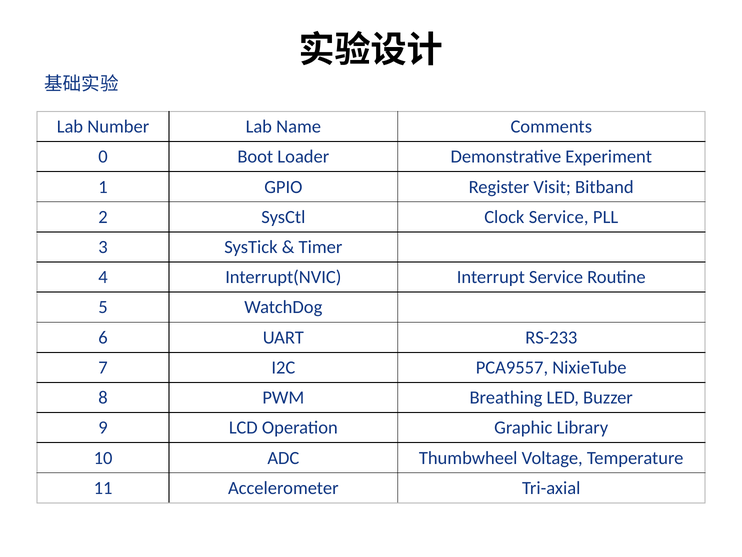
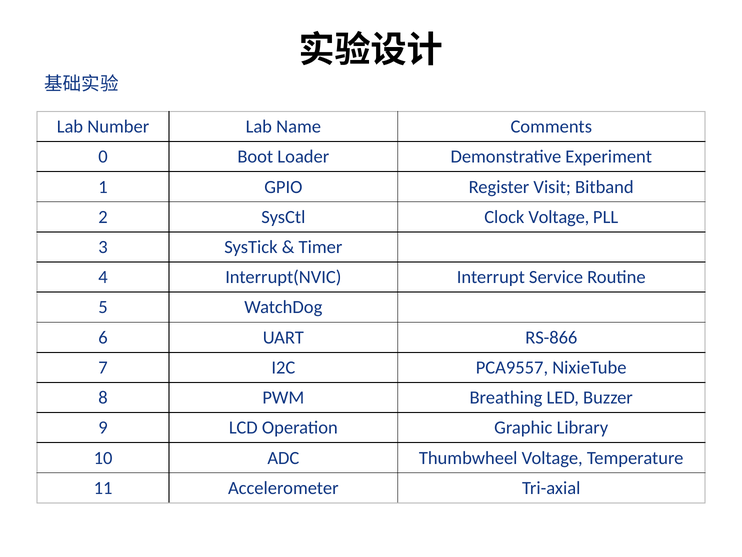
Clock Service: Service -> Voltage (559, 217)
RS-233: RS-233 -> RS-866 (551, 337)
